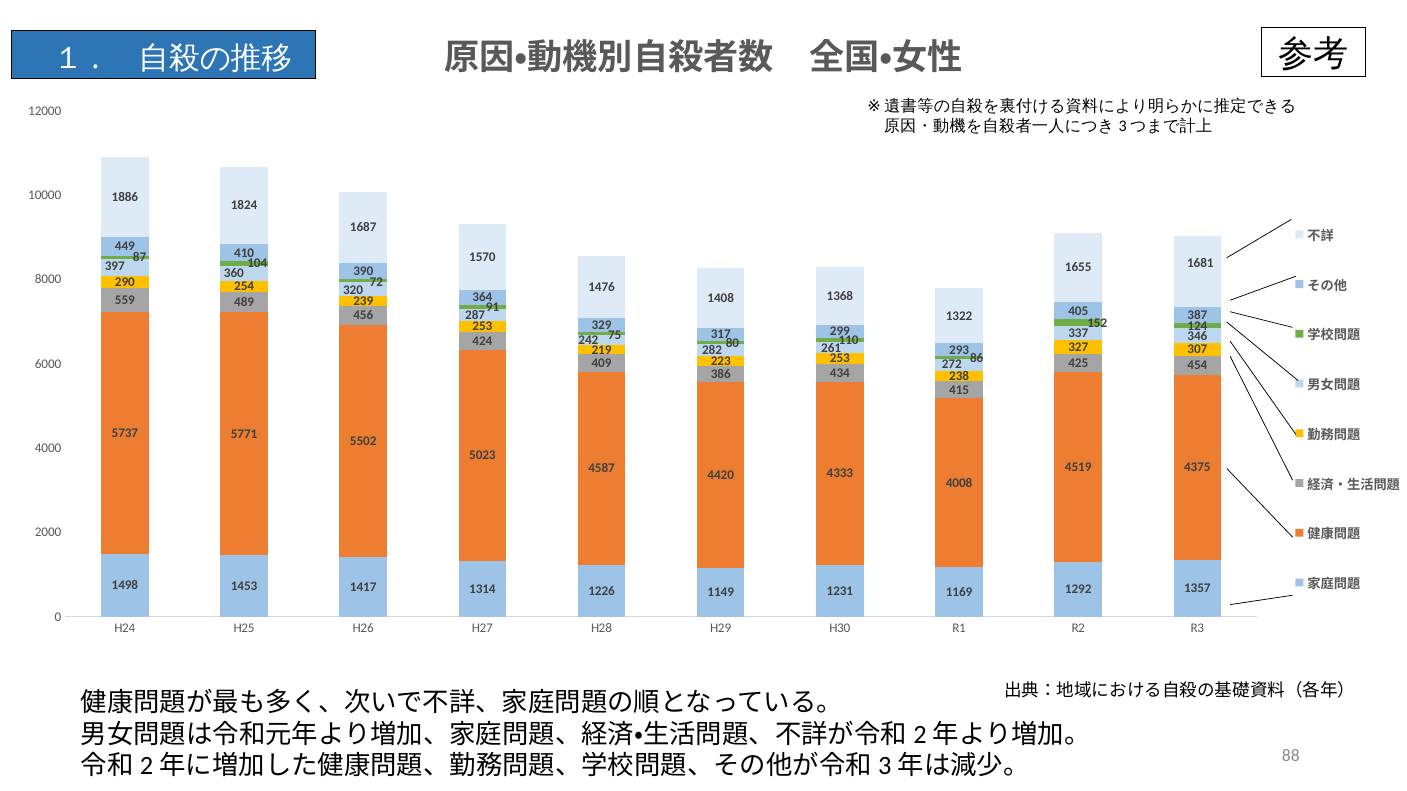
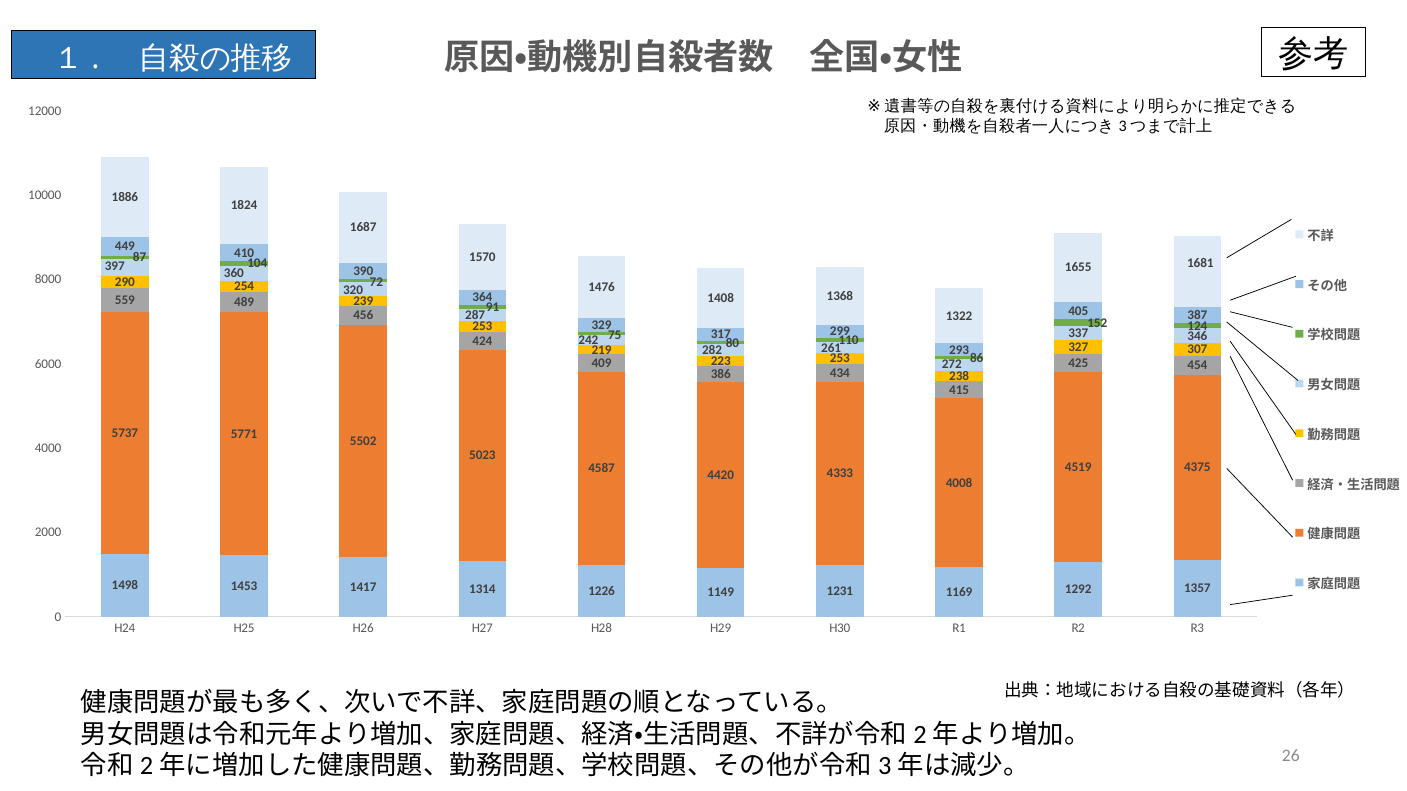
88: 88 -> 26 (1291, 756)
